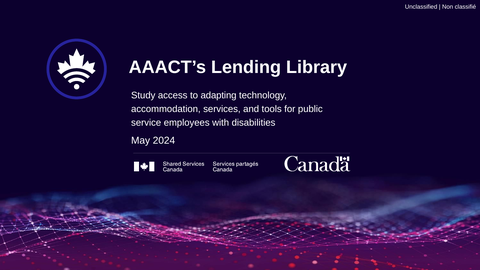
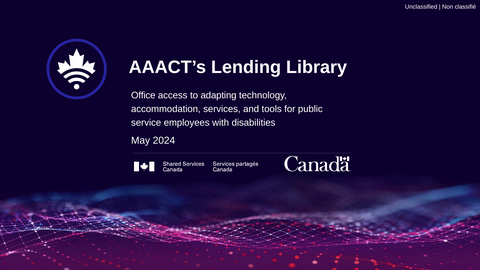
Study: Study -> Office (143, 95)
